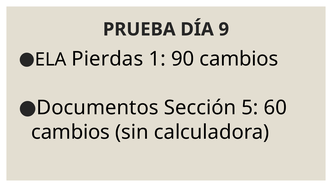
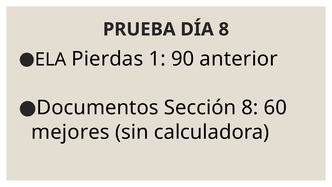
DÍA 9: 9 -> 8 (224, 29)
90 cambios: cambios -> anterior (239, 59)
Sección 5: 5 -> 8 (250, 108)
cambios: cambios -> mejores (70, 132)
